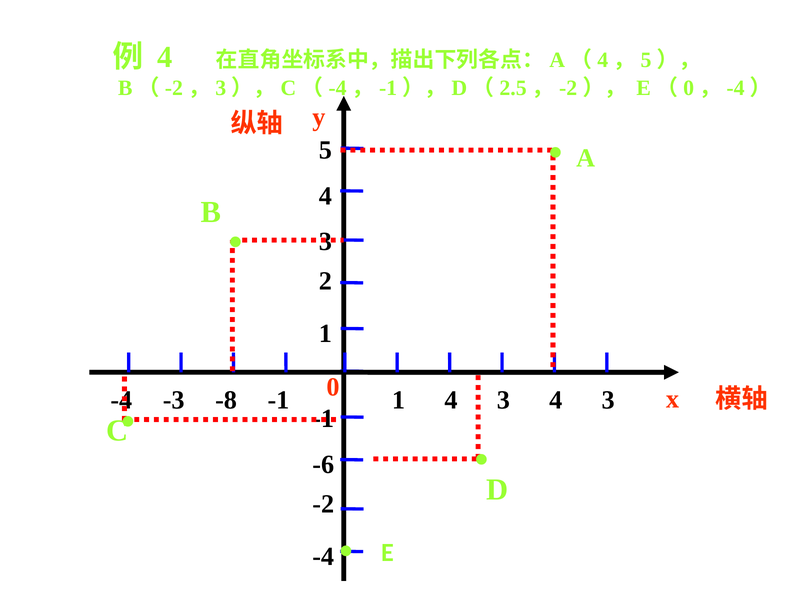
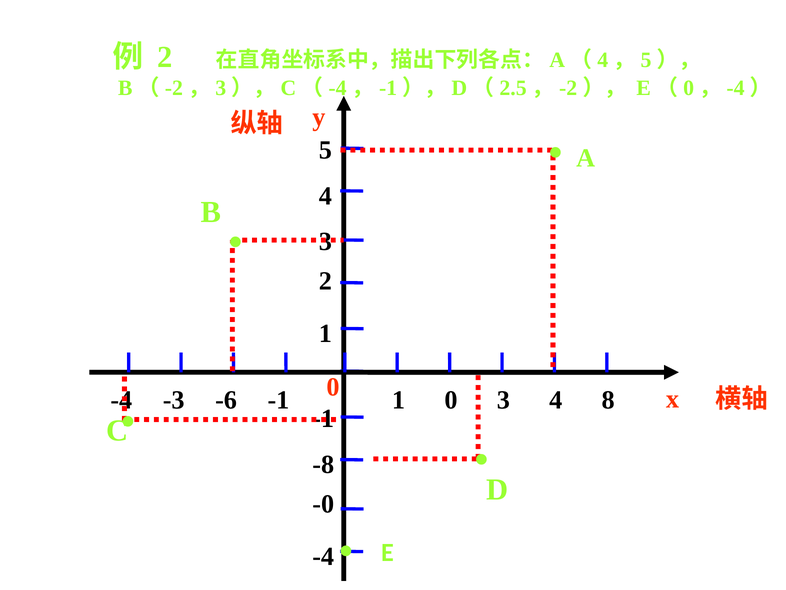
4: 4 -> 2 (165, 57)
-8: -8 -> -6 (226, 400)
4: 4 -> 0 (451, 400)
3 4 3: 3 -> 8 (608, 400)
-6: -6 -> -8 (323, 464)
-2: -2 -> -0 (323, 504)
